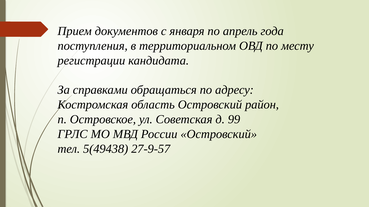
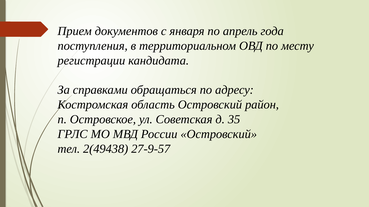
99: 99 -> 35 (234, 120)
5(49438: 5(49438 -> 2(49438 (106, 149)
